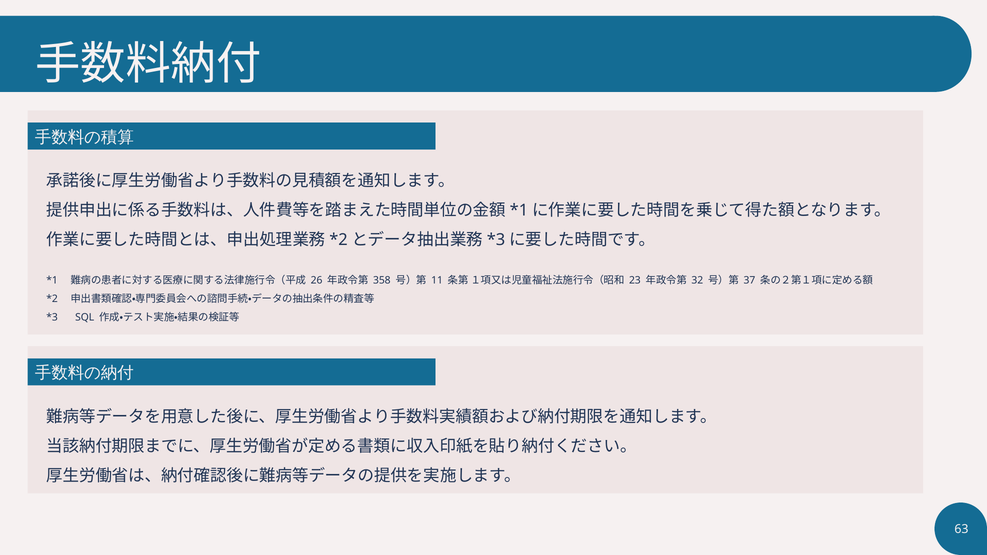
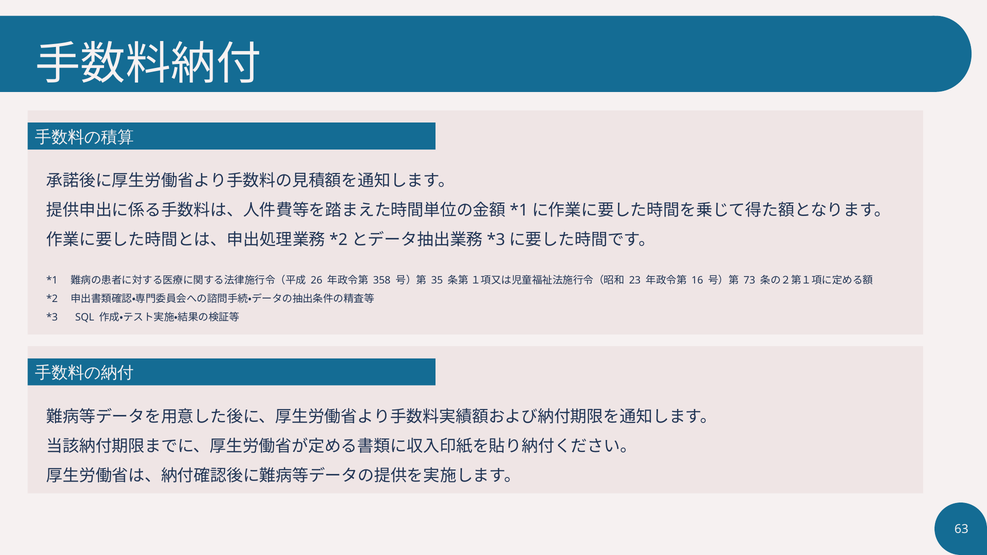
11: 11 -> 35 (437, 280)
32: 32 -> 16 (697, 280)
37: 37 -> 73 (749, 280)
